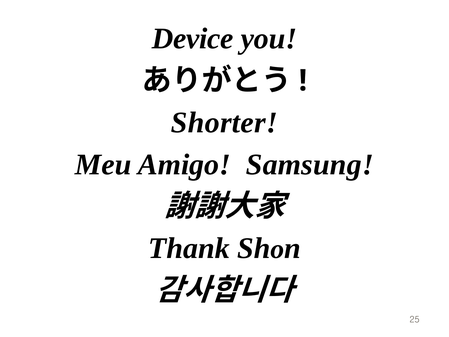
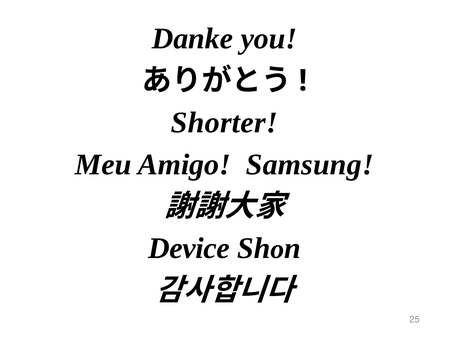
Device: Device -> Danke (192, 39)
Thank: Thank -> Device (189, 248)
